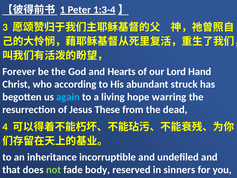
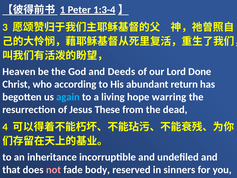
Forever: Forever -> Heaven (19, 71)
Hearts: Hearts -> Deeds (121, 71)
Hand: Hand -> Done (200, 71)
struck: struck -> return (184, 84)
not colour: light green -> pink (54, 170)
